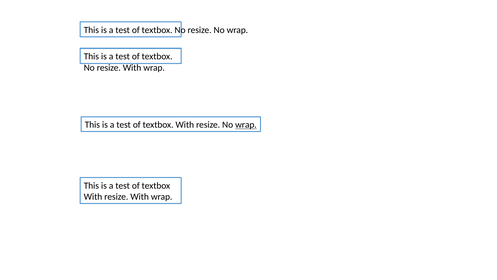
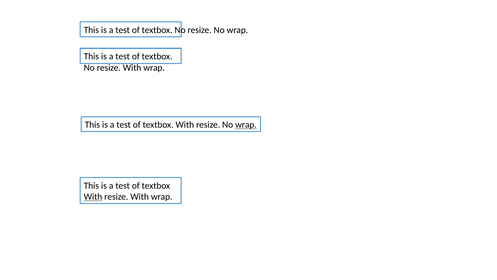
With underline: none -> present (93, 197)
